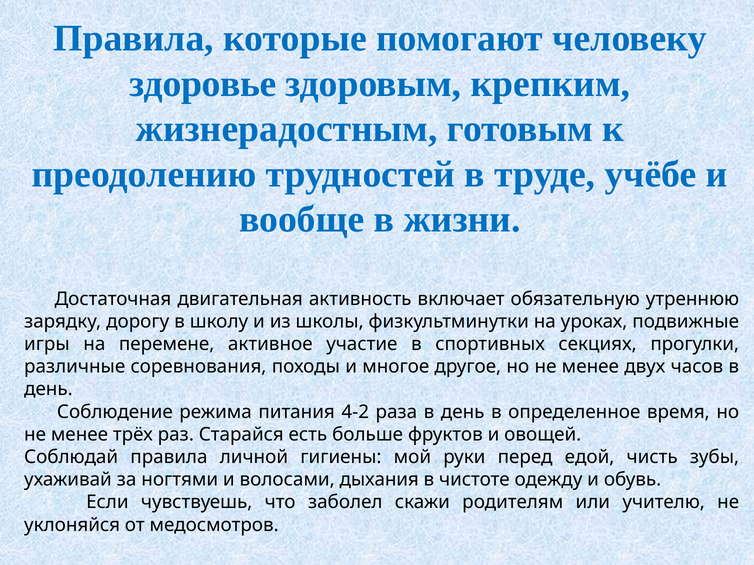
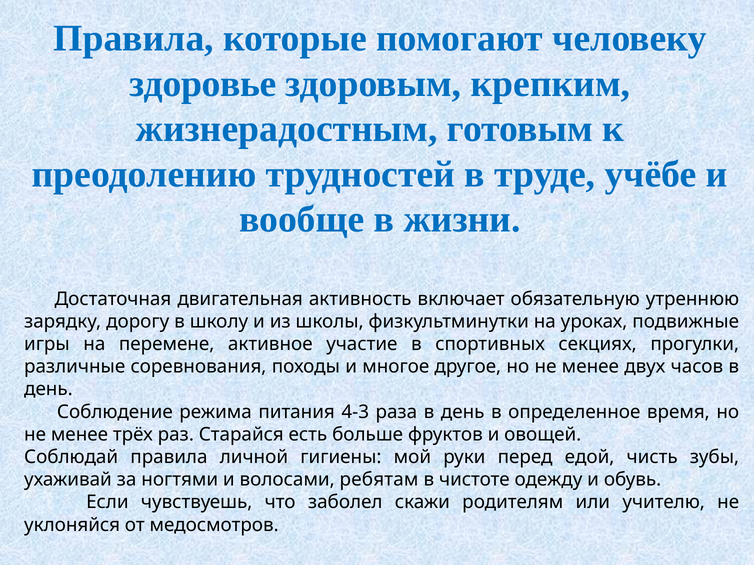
4-2: 4-2 -> 4-3 (355, 412)
дыхания: дыхания -> ребятам (379, 480)
